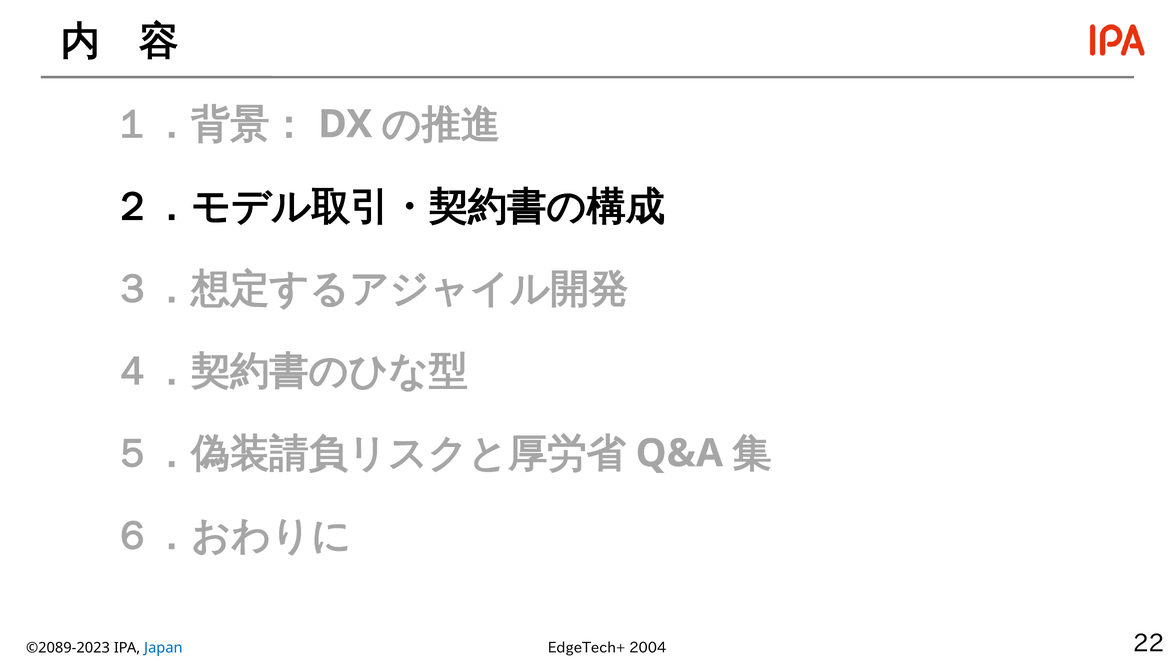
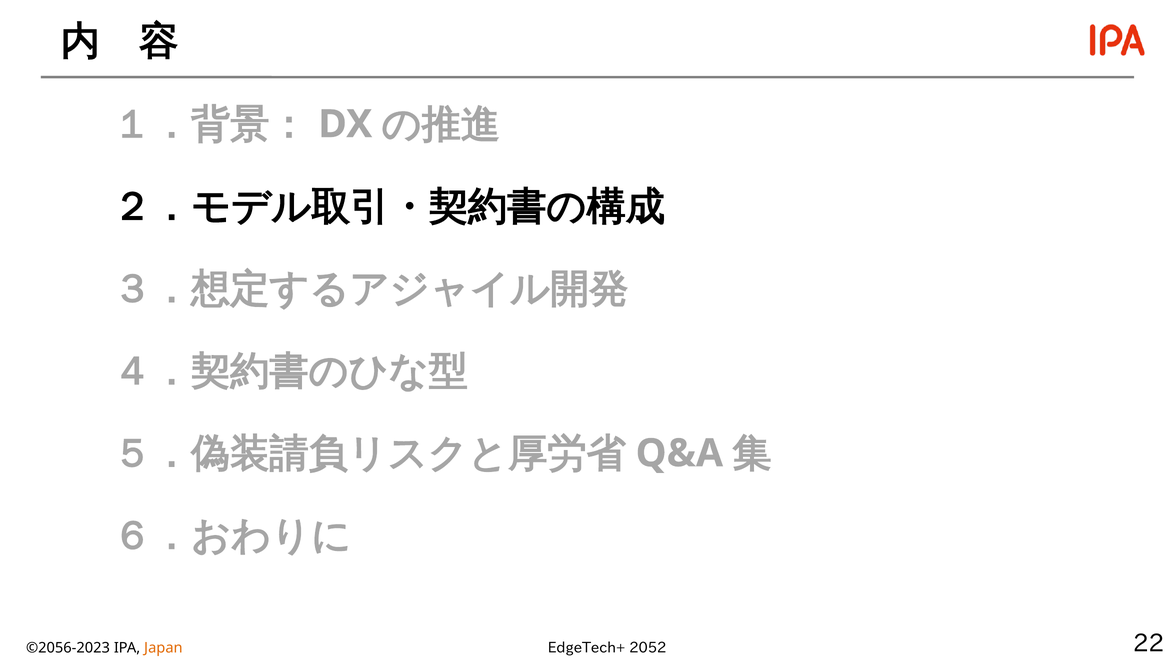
2004: 2004 -> 2052 (648, 648)
©2089-2023: ©2089-2023 -> ©2056-2023 (68, 648)
Japan colour: blue -> orange (163, 648)
